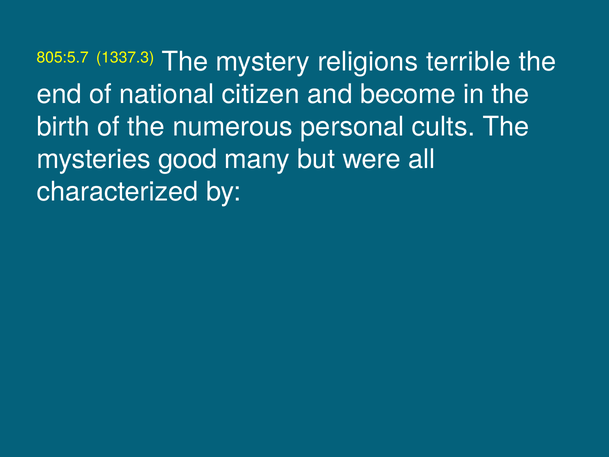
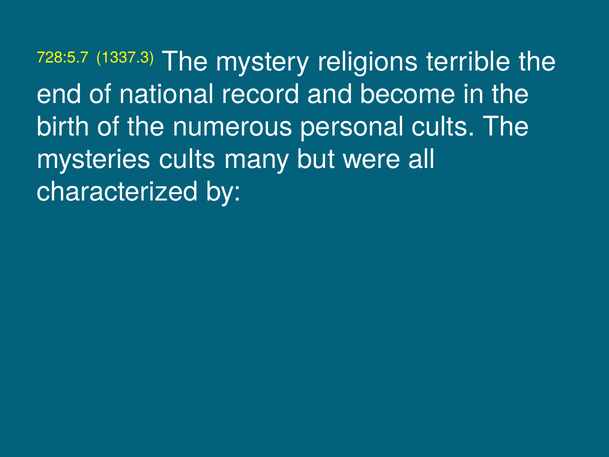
805:5.7: 805:5.7 -> 728:5.7 (63, 57)
citizen: citizen -> record (261, 94)
mysteries good: good -> cults (187, 159)
